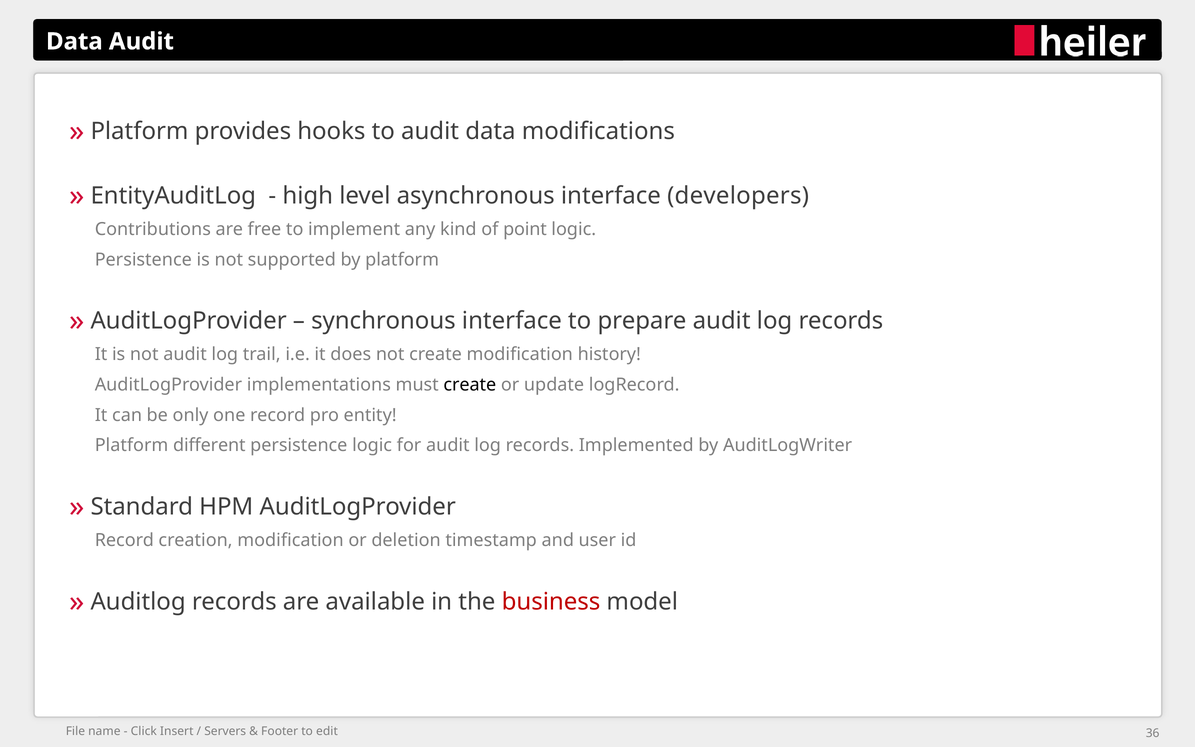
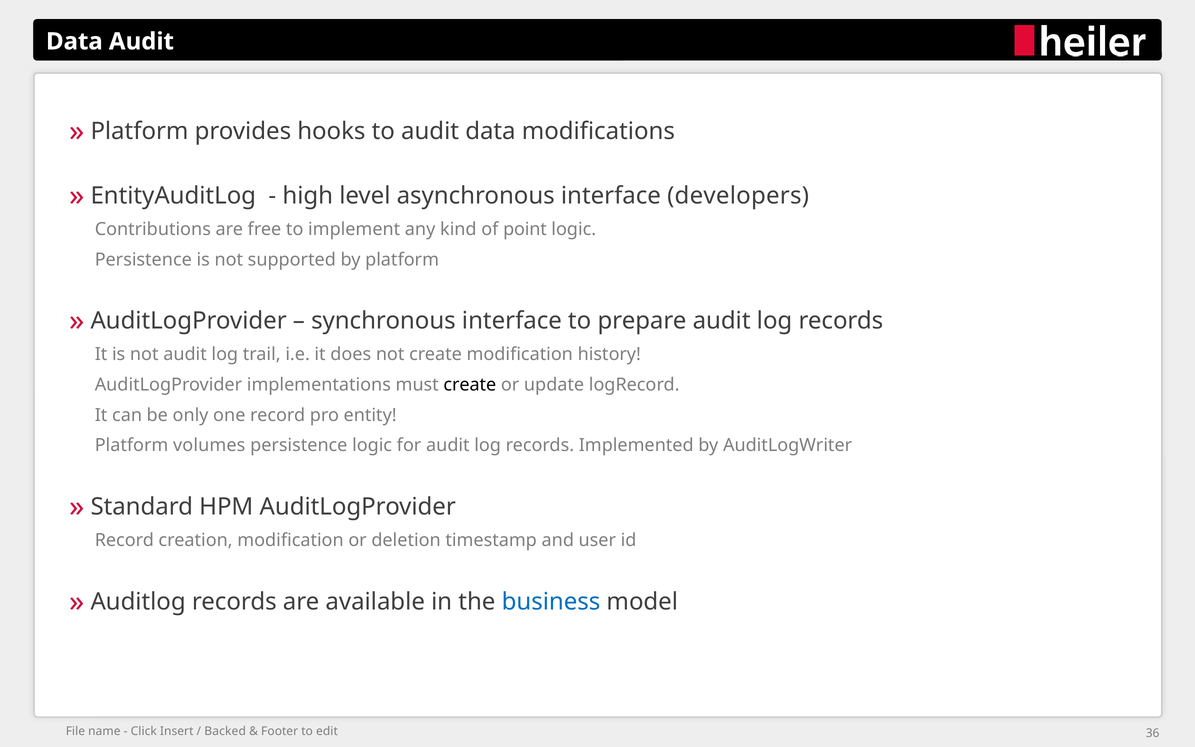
different: different -> volumes (209, 445)
business colour: red -> blue (551, 602)
Servers: Servers -> Backed (225, 731)
